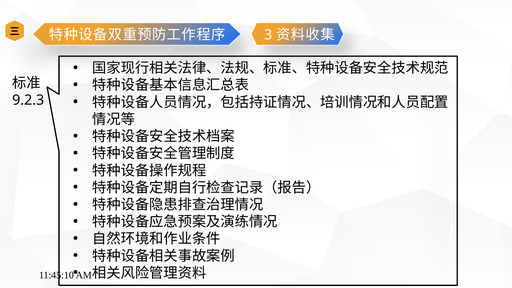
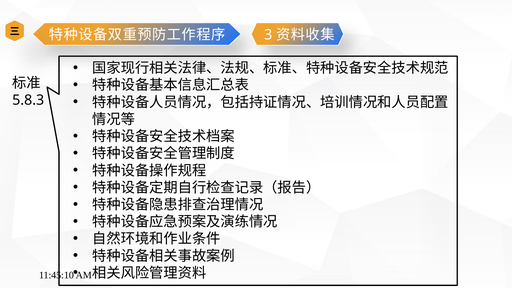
9.2.3: 9.2.3 -> 5.8.3 (28, 100)
